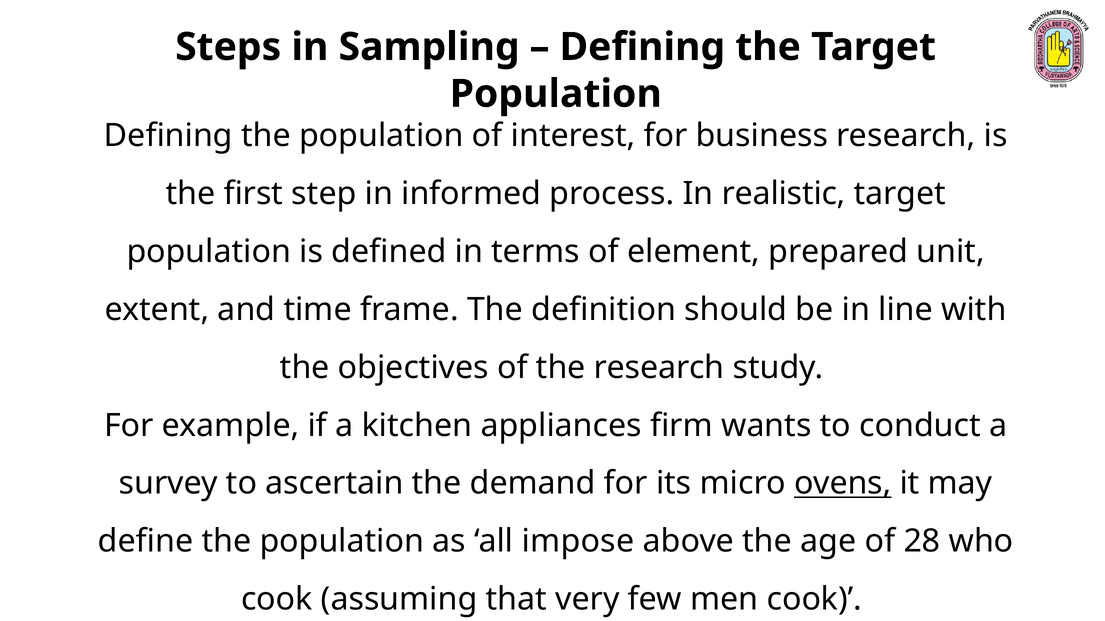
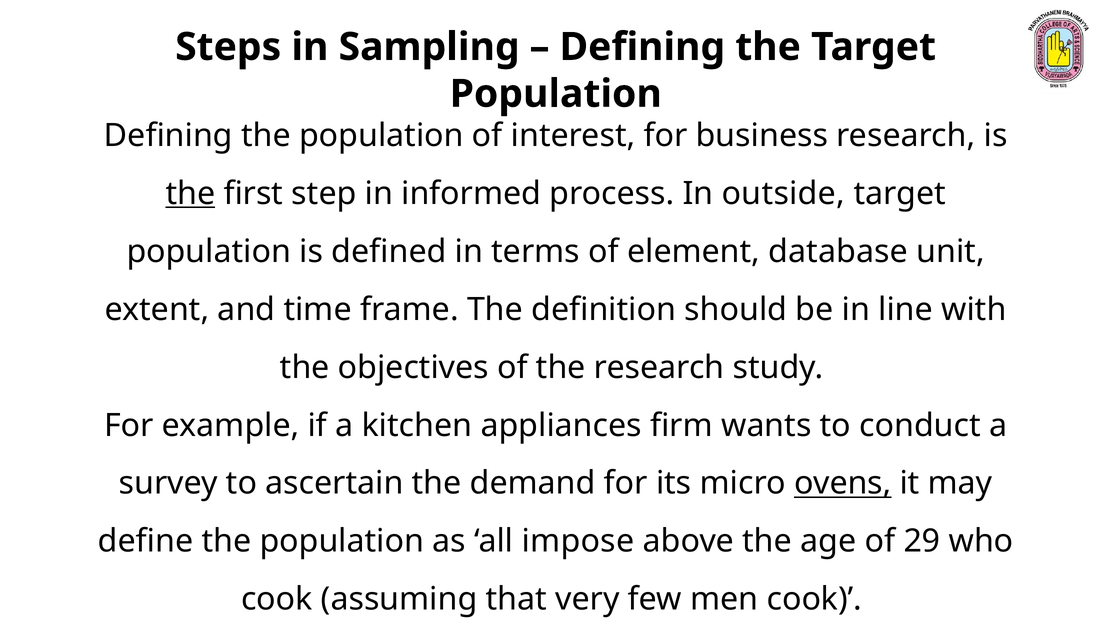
the underline: none -> present (190, 194)
realistic: realistic -> outside (783, 194)
prepared: prepared -> database (838, 252)
28: 28 -> 29 (922, 542)
